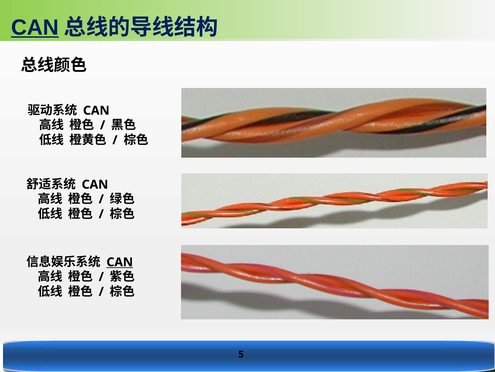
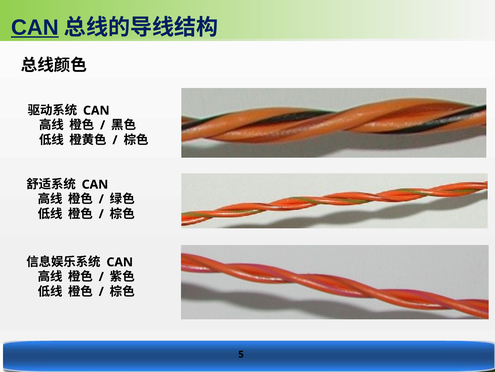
CAN underline: present -> none (120, 262)
